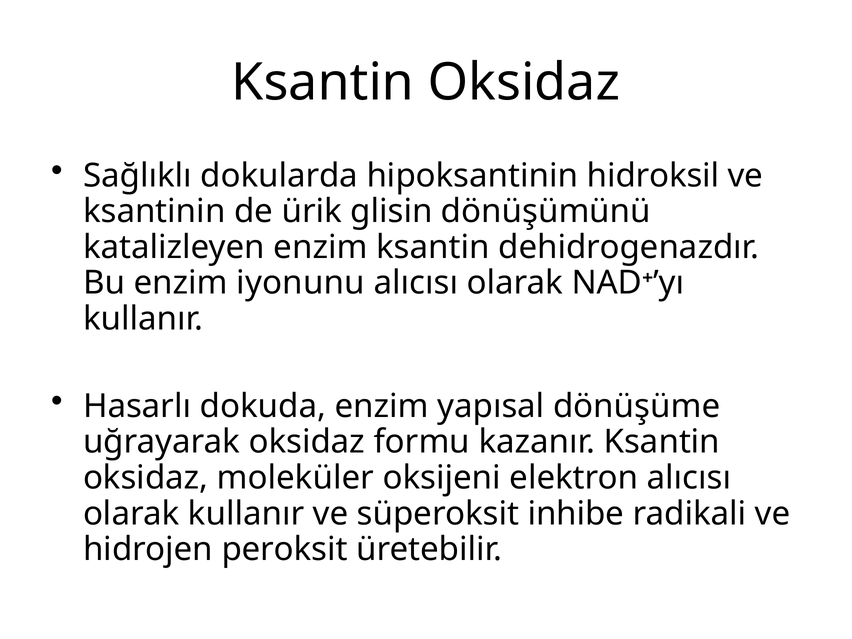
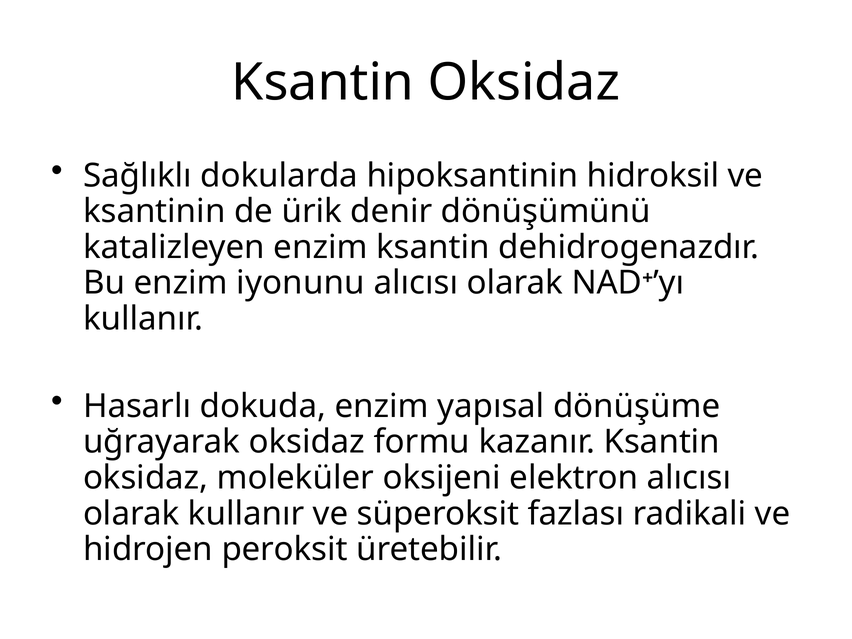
glisin: glisin -> denir (391, 211)
inhibe: inhibe -> fazlası (576, 514)
